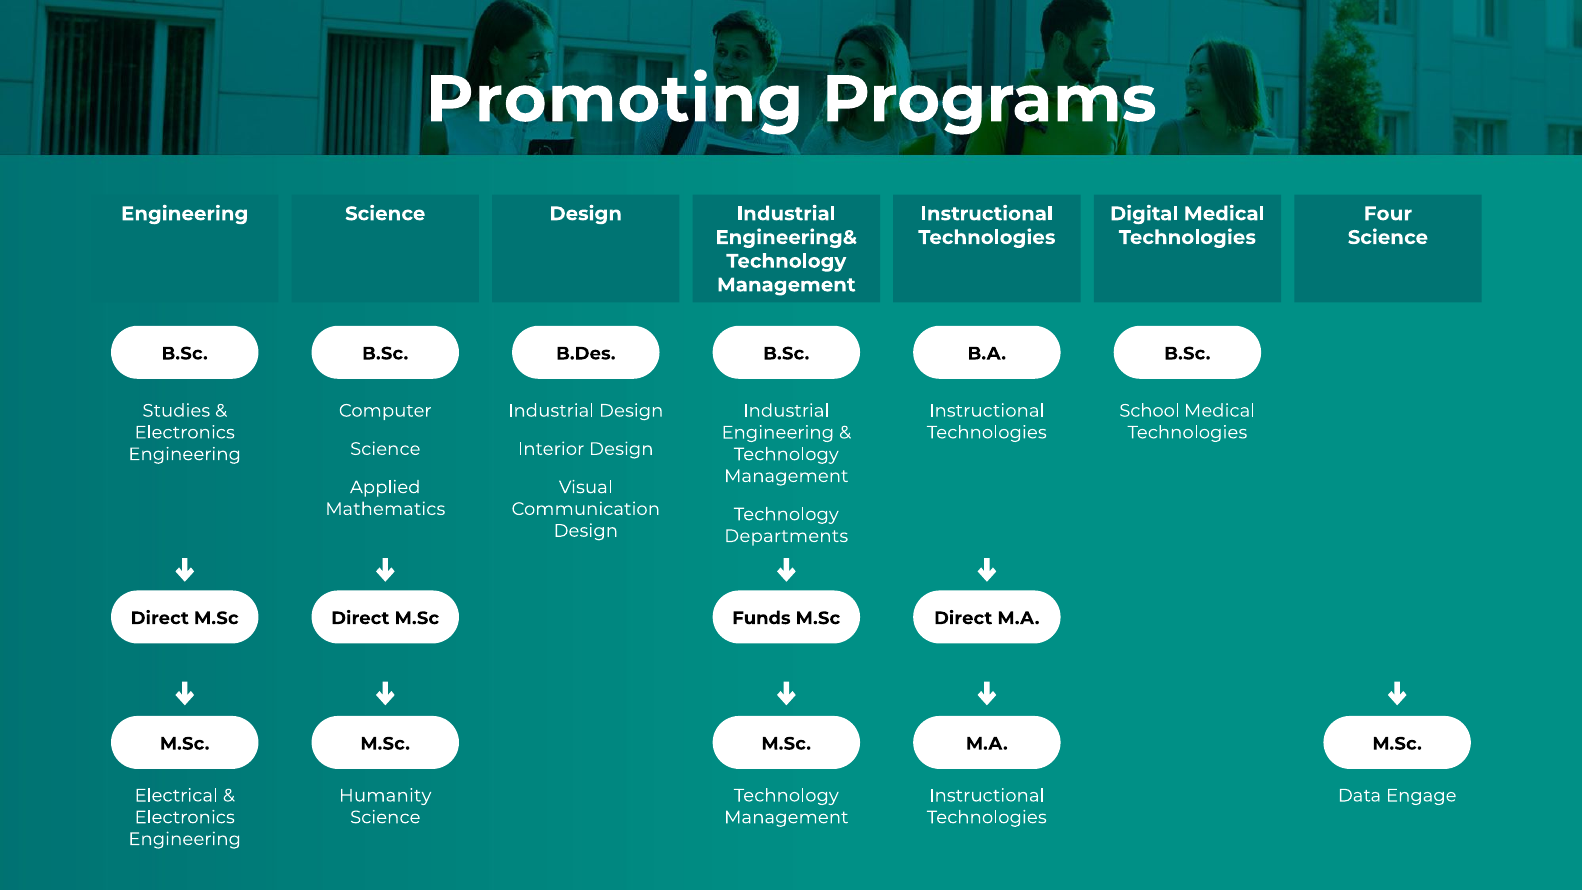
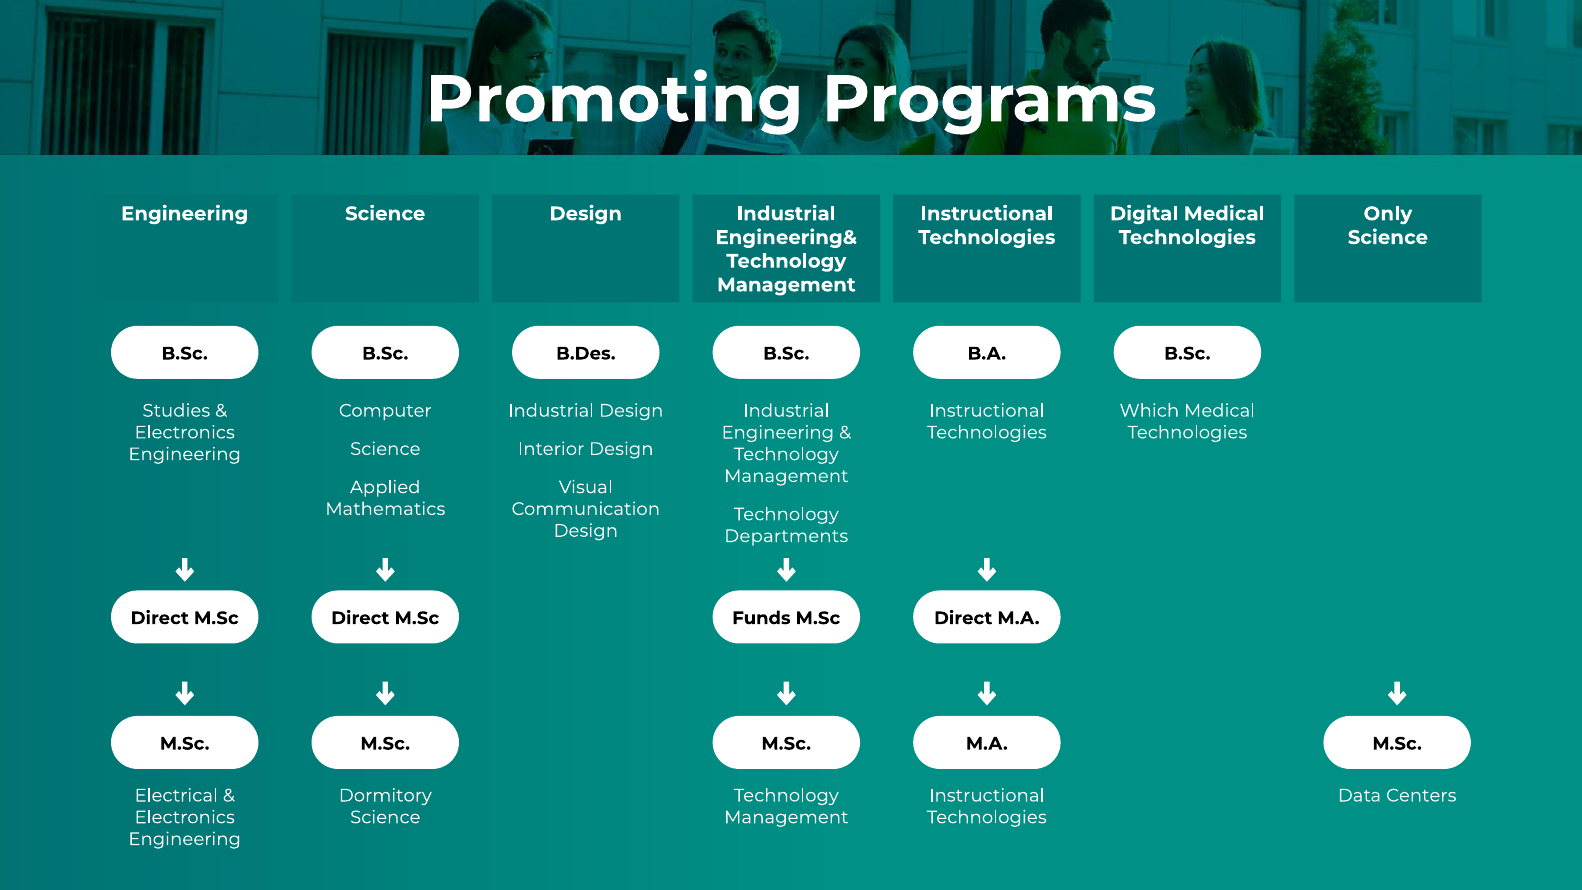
Four: Four -> Only (1388, 214)
School: School -> Which (1149, 411)
Humanity: Humanity -> Dormitory (385, 795)
Engage: Engage -> Centers (1421, 795)
